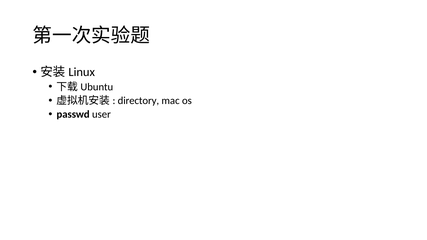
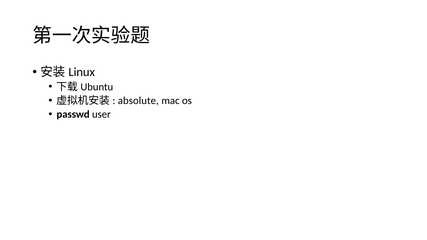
directory: directory -> absolute (138, 101)
